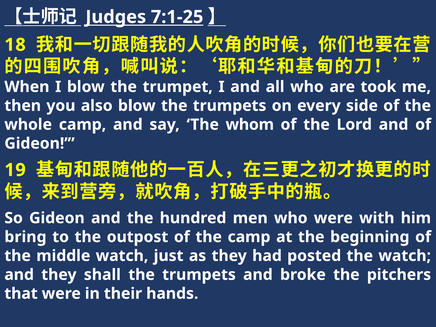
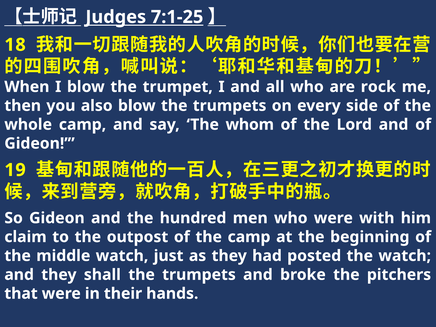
took: took -> rock (378, 87)
bring: bring -> claim (26, 237)
